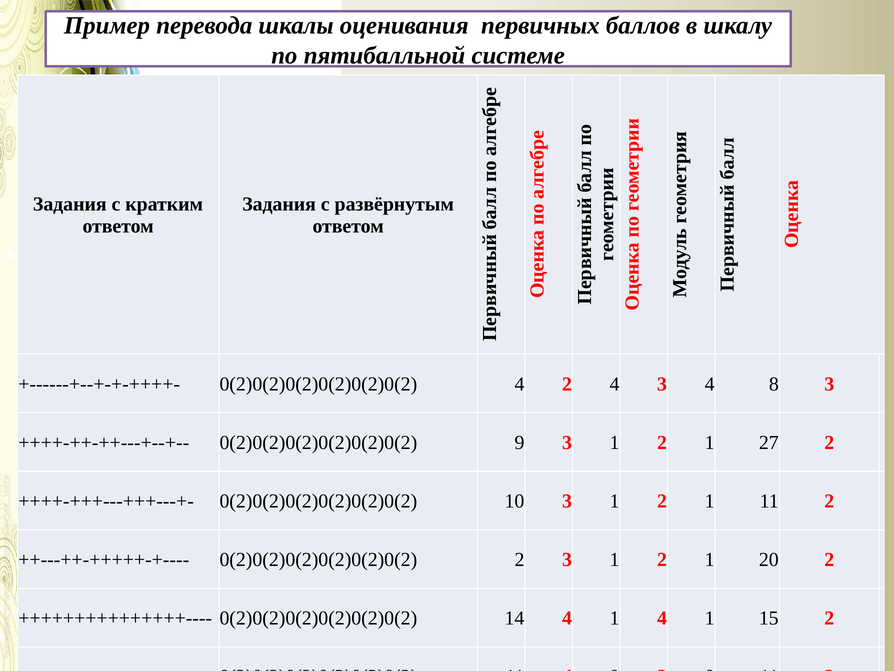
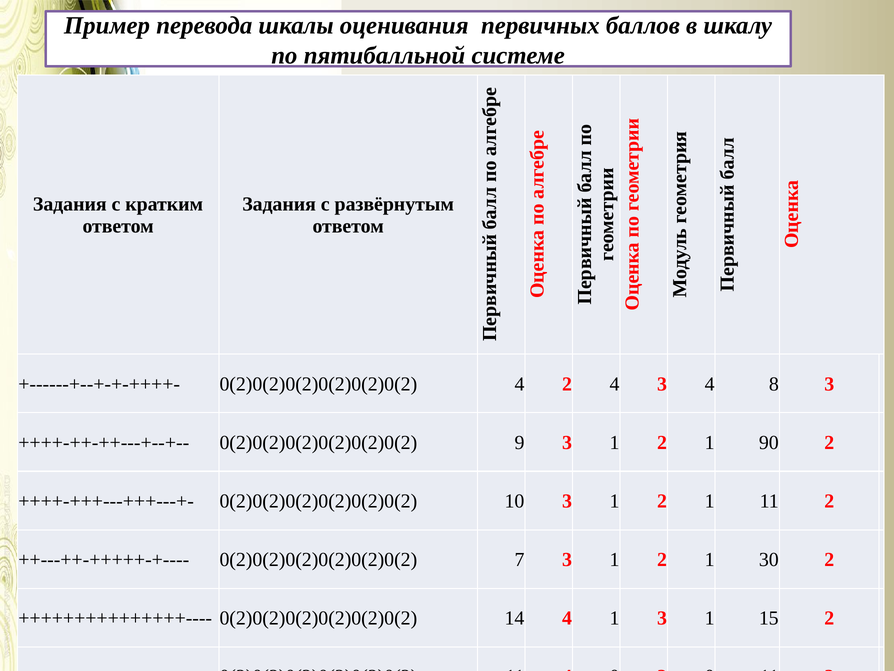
27: 27 -> 90 (769, 442)
0(2)0(2)0(2)0(2)0(2)0(2 2: 2 -> 7 (520, 559)
20: 20 -> 30 (769, 559)
1 4: 4 -> 3 (662, 618)
